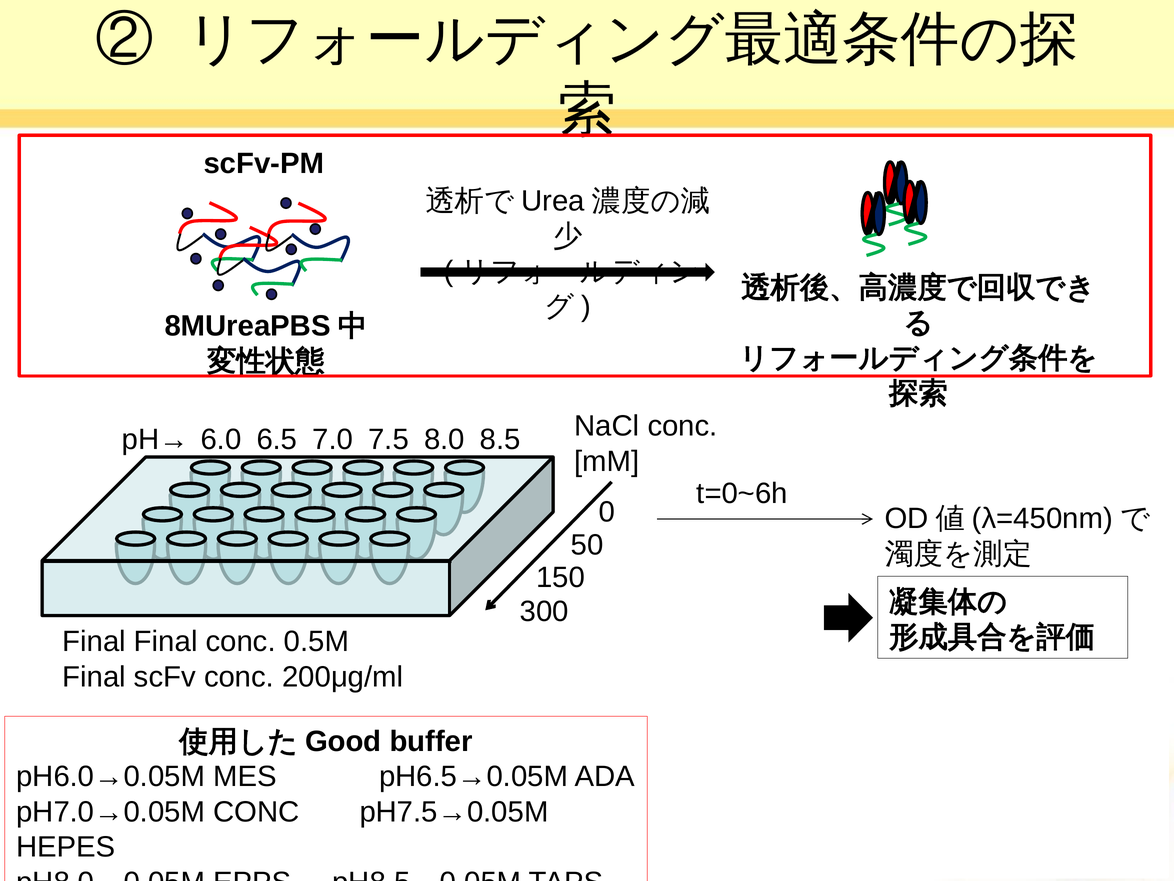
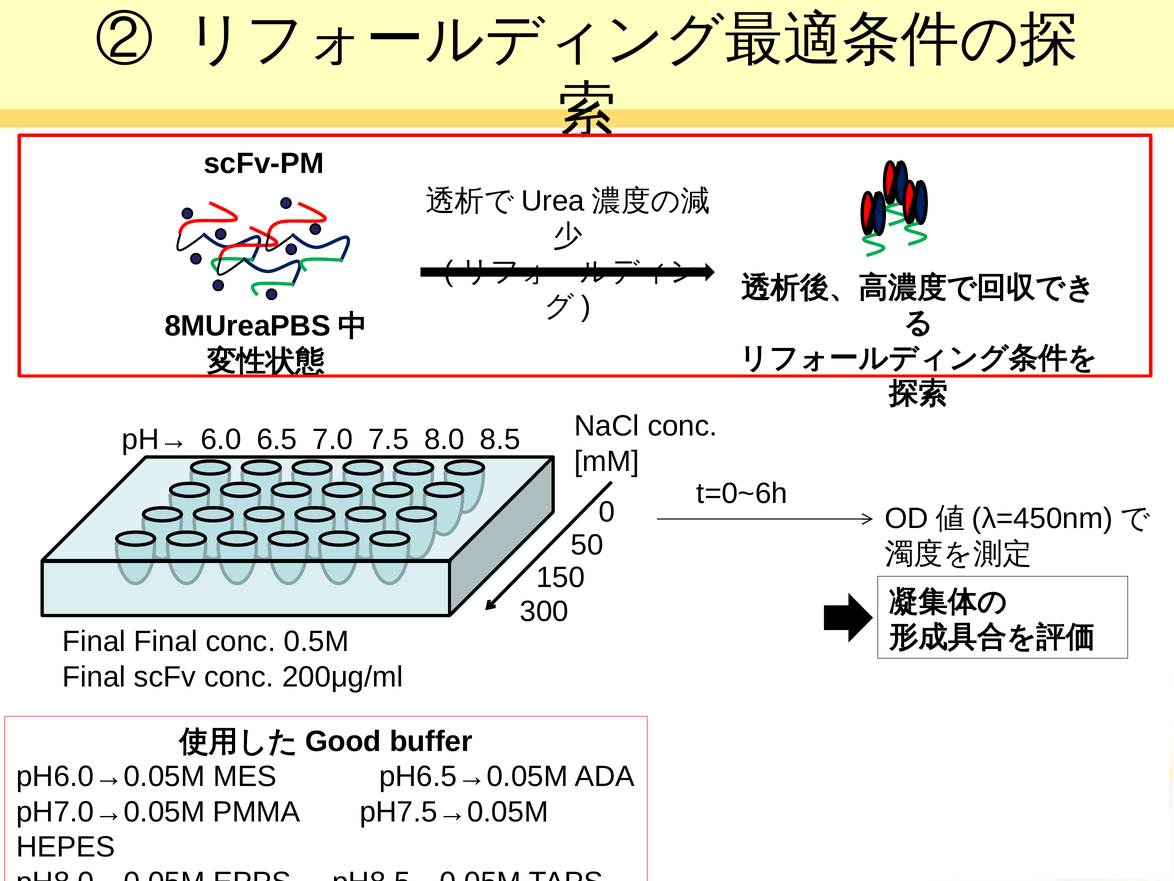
pH7.0→0.05M CONC: CONC -> PMMA (257, 812)
